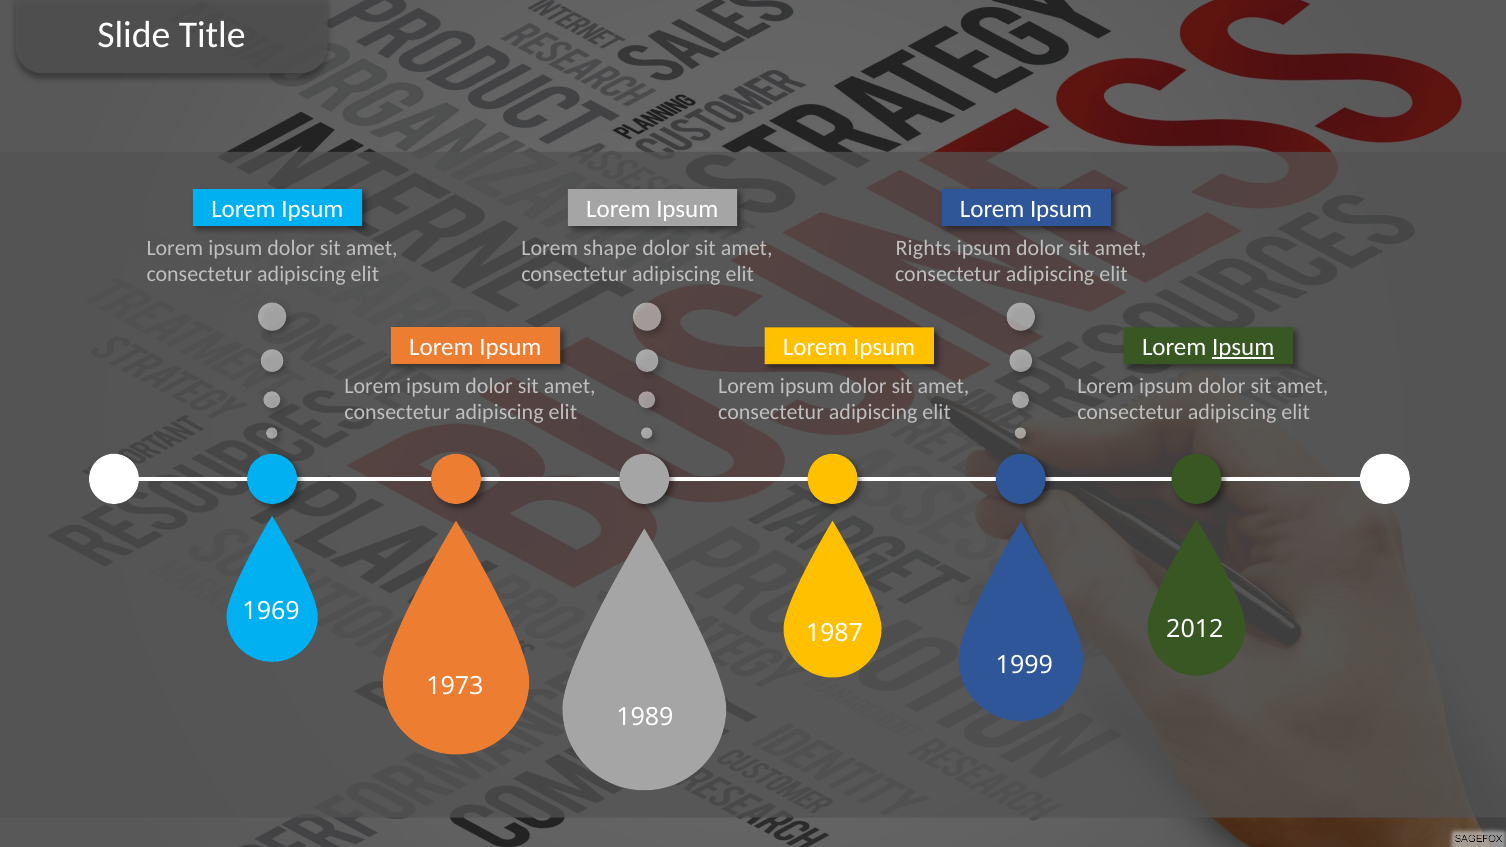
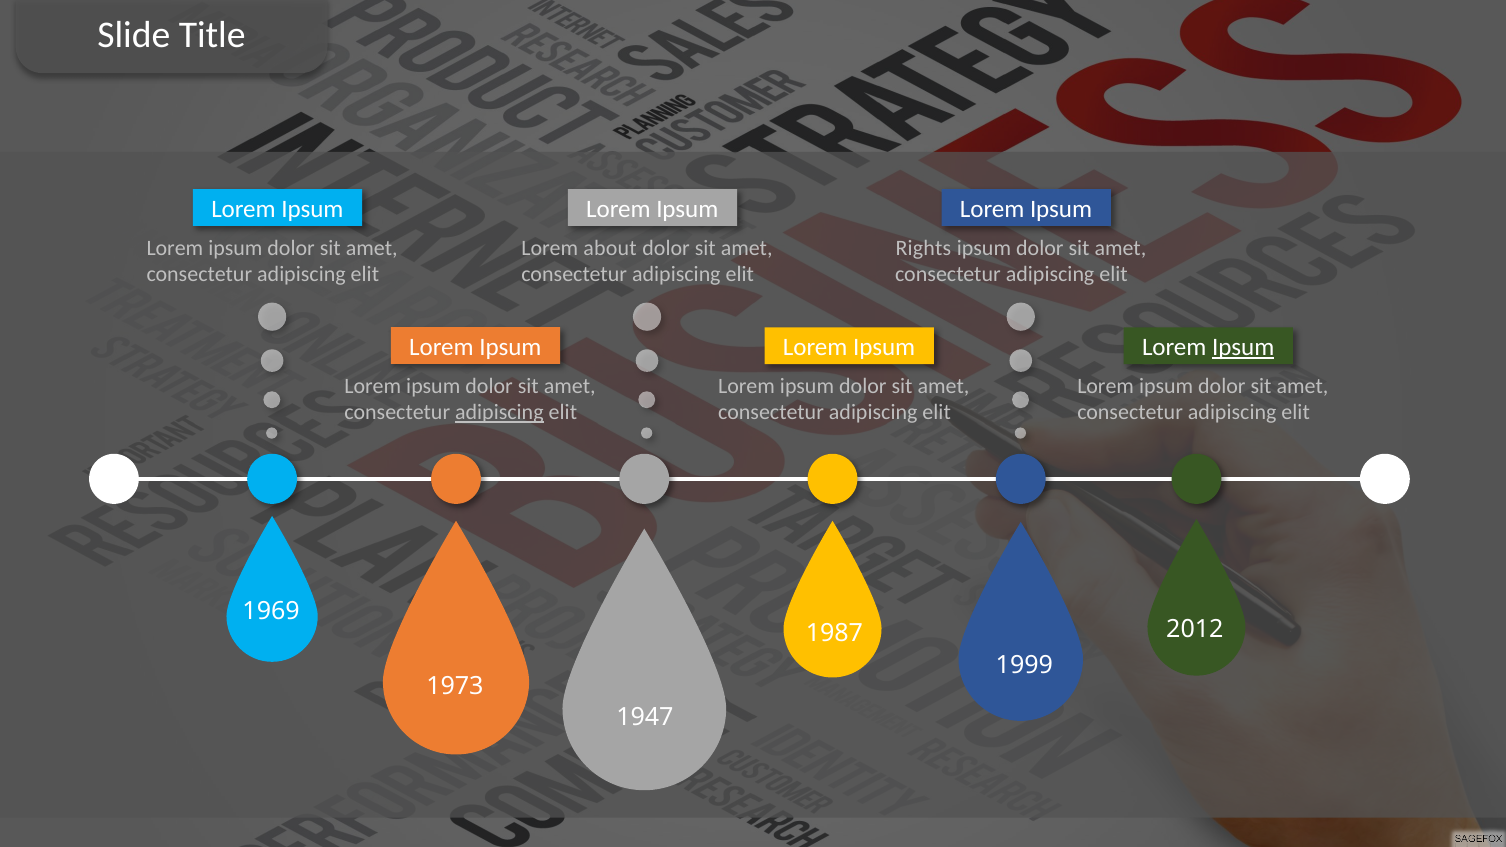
shape: shape -> about (610, 248)
adipiscing underline: none -> present (499, 413)
1989: 1989 -> 1947 (645, 717)
